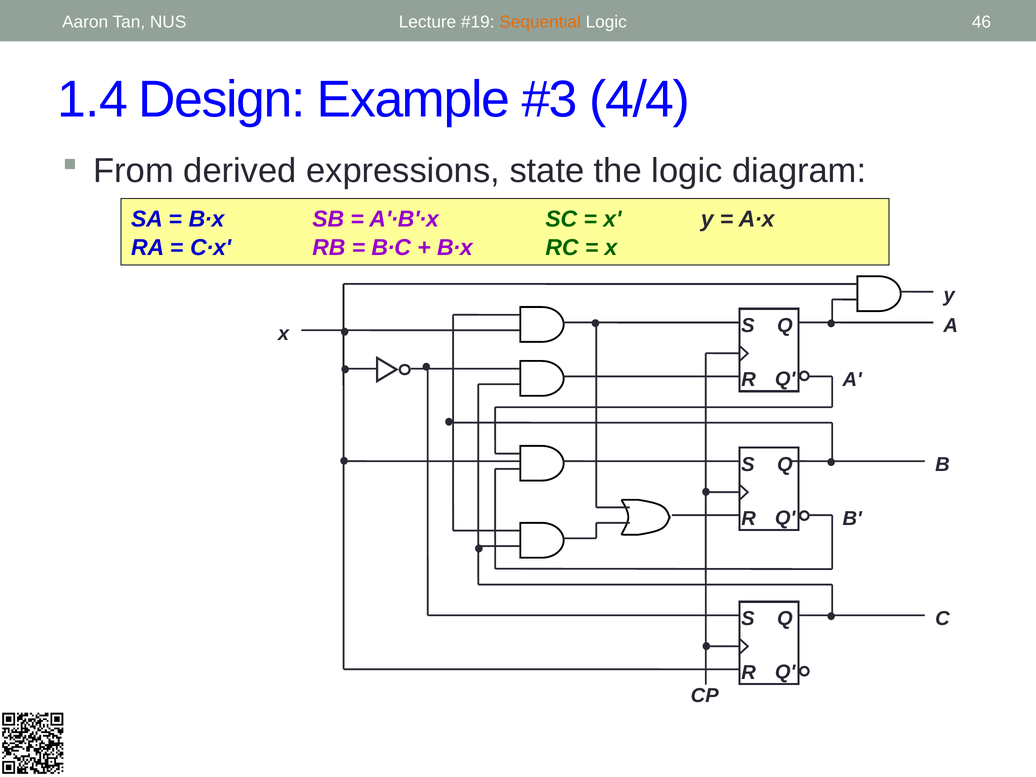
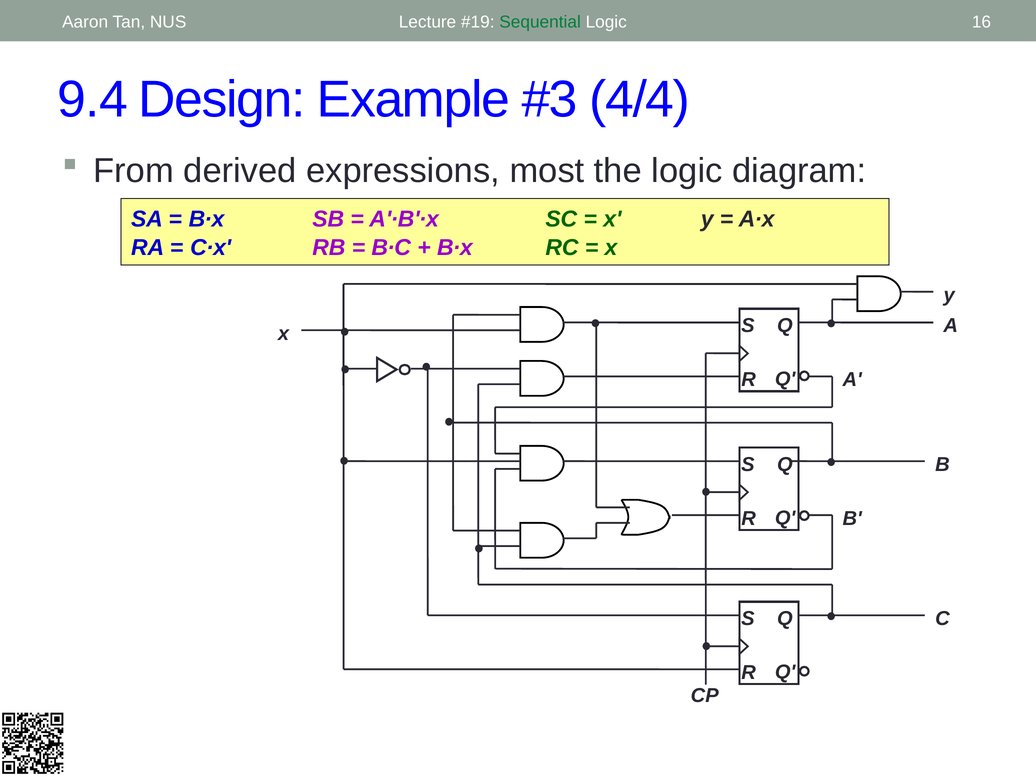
Sequential colour: orange -> green (540, 22)
46: 46 -> 16 (981, 22)
1.4: 1.4 -> 9.4 (93, 100)
state: state -> most (547, 171)
